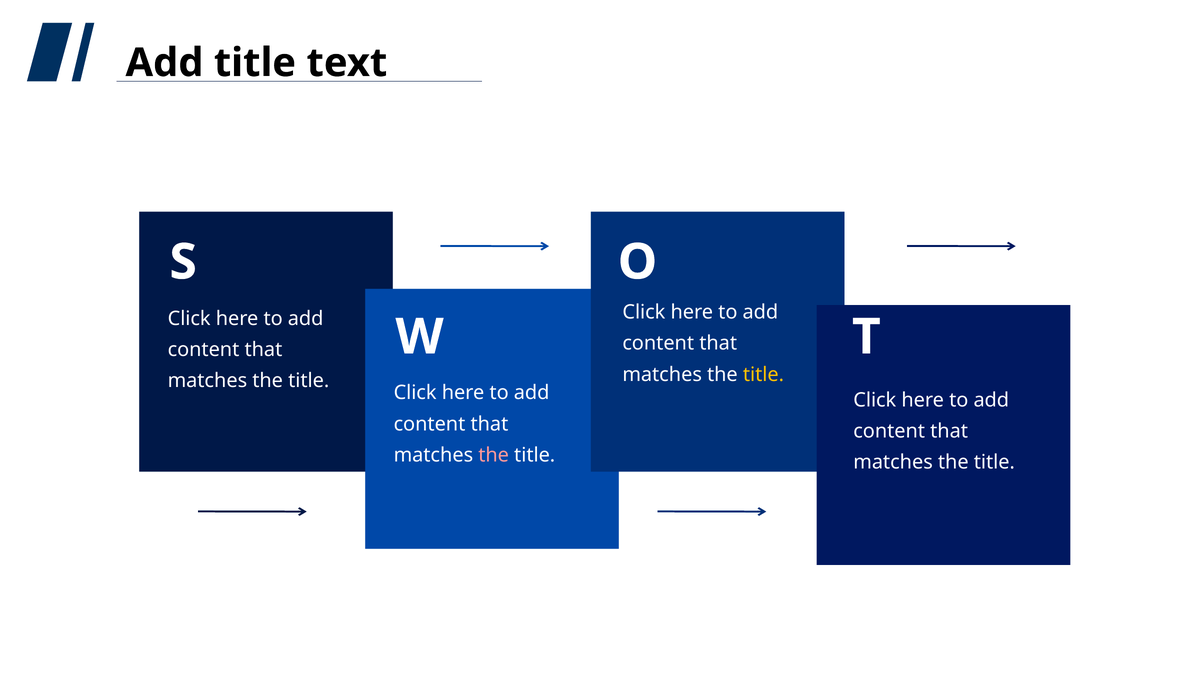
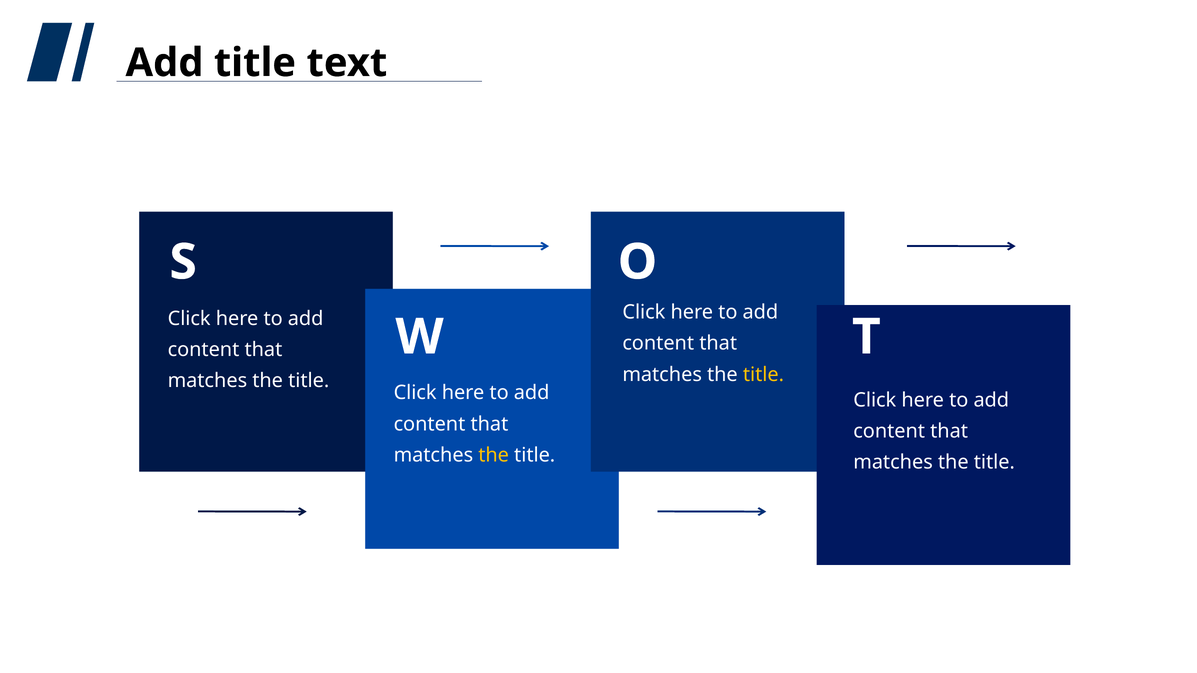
the colour: pink -> yellow (494, 455)
